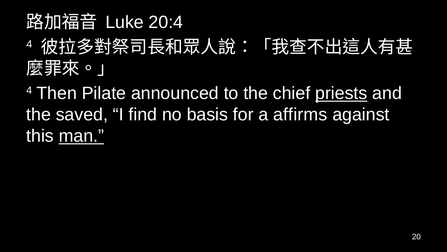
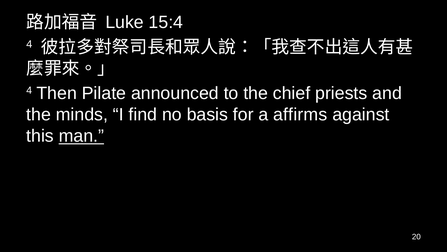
20:4: 20:4 -> 15:4 (166, 22)
priests underline: present -> none (341, 93)
saved: saved -> minds (82, 114)
